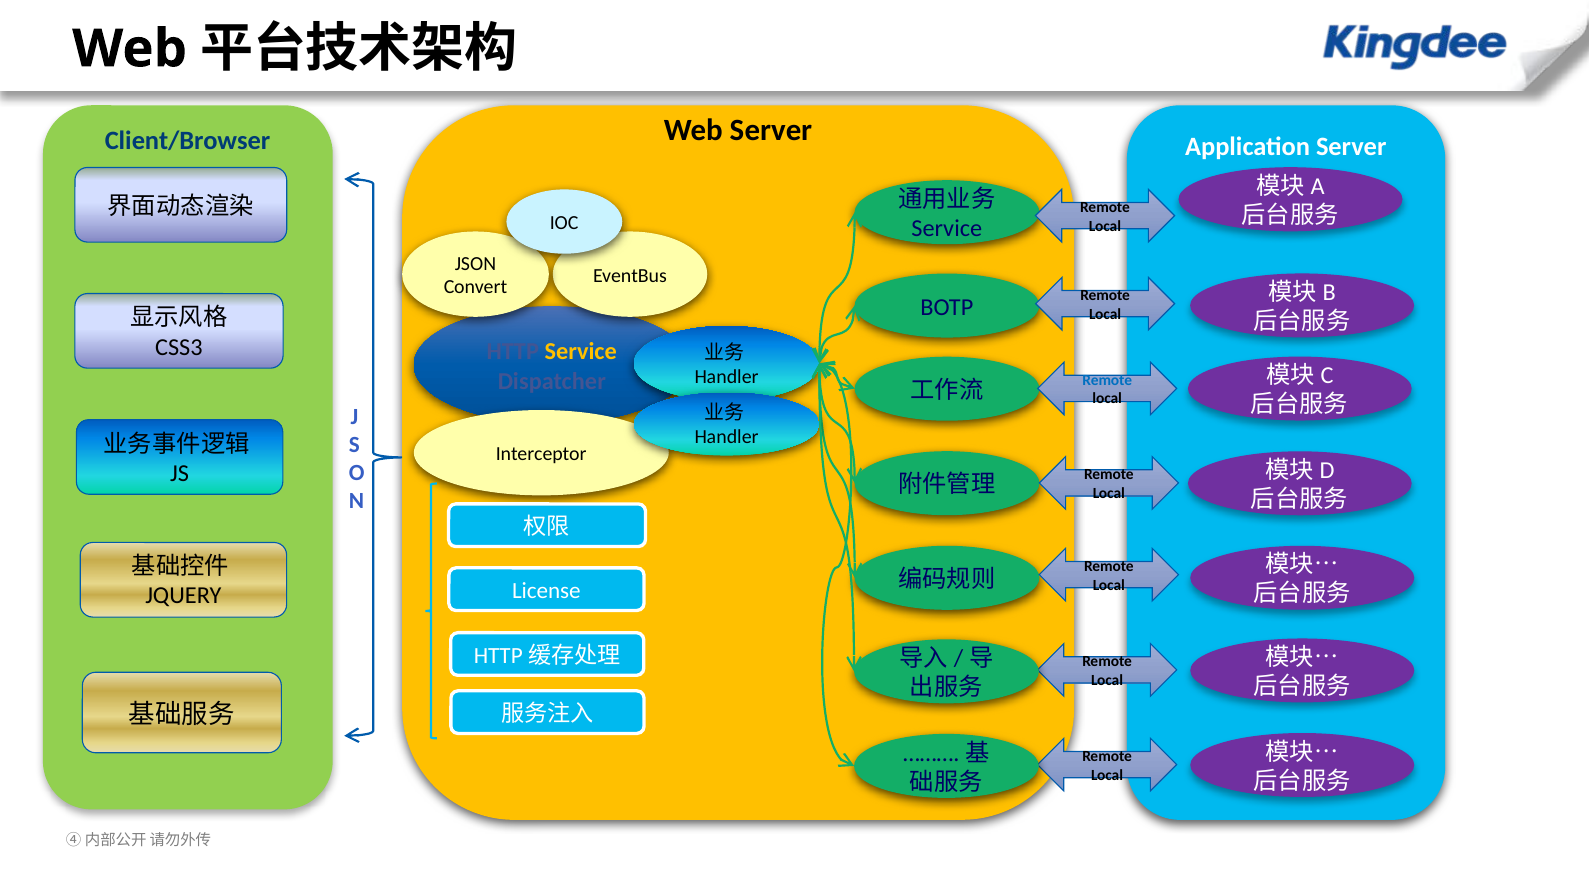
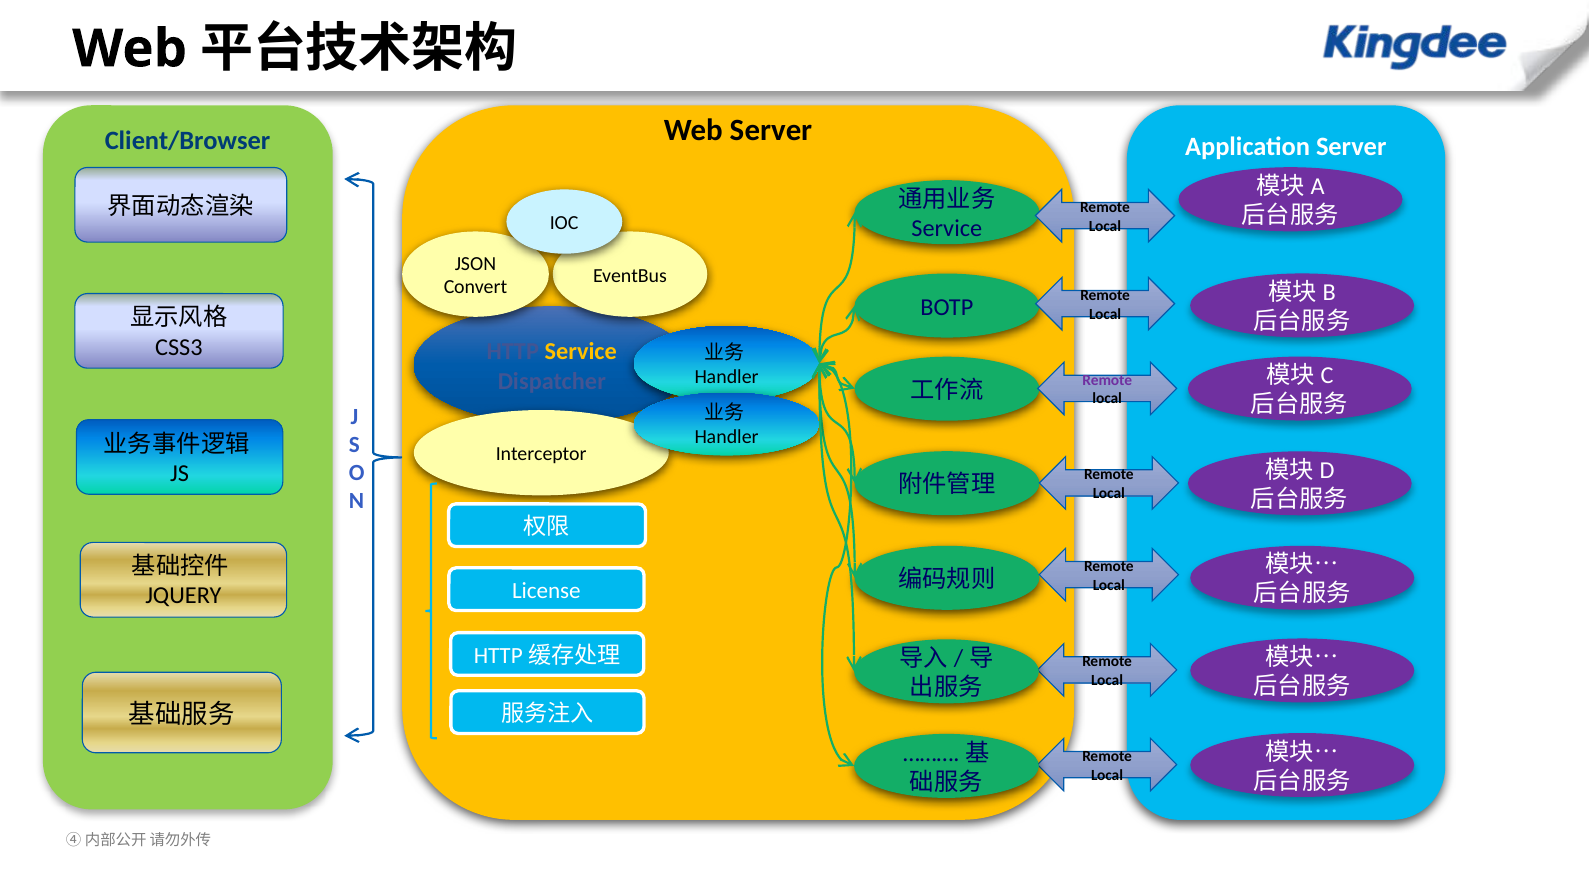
Remote colour: blue -> purple (1107, 380)
